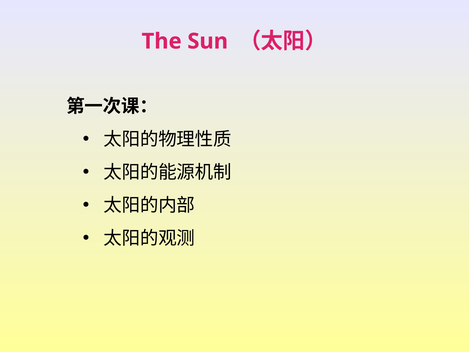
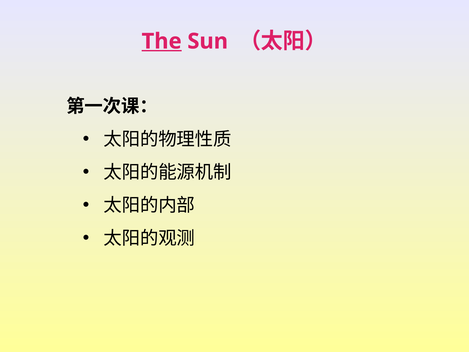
The underline: none -> present (162, 41)
